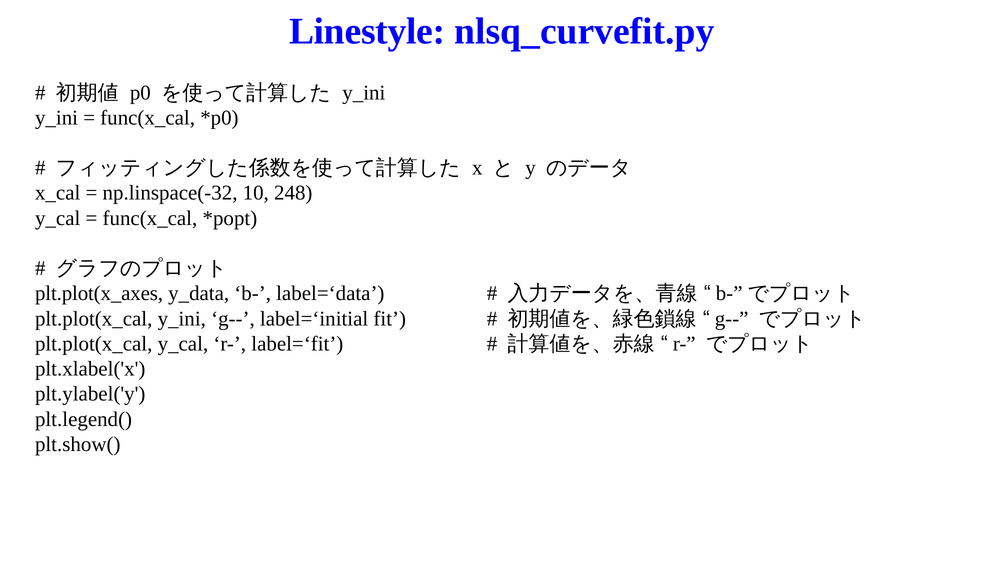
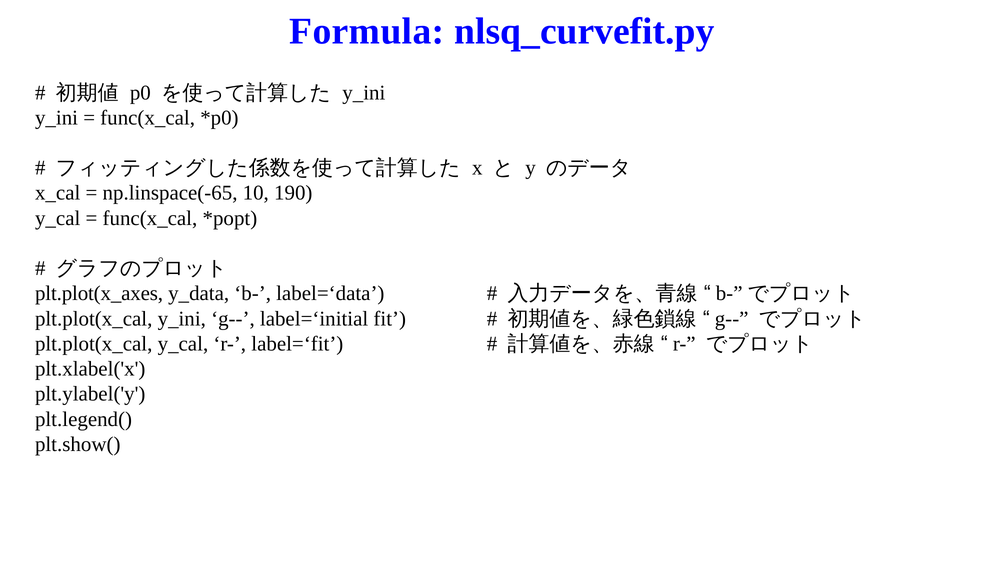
Linestyle: Linestyle -> Formula (367, 31)
np.linspace(-32: np.linspace(-32 -> np.linspace(-65 (170, 193)
248: 248 -> 190 (293, 193)
